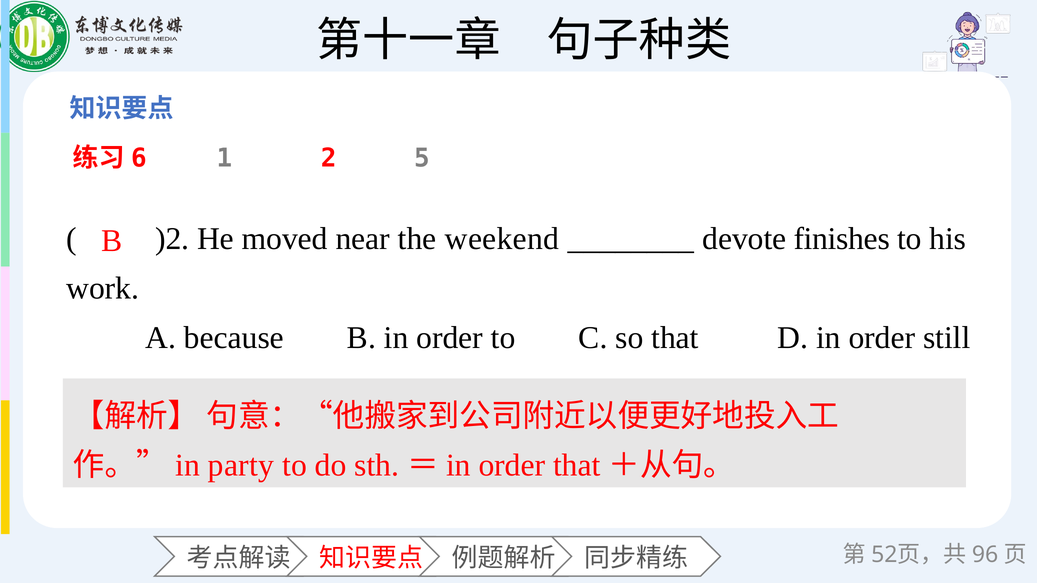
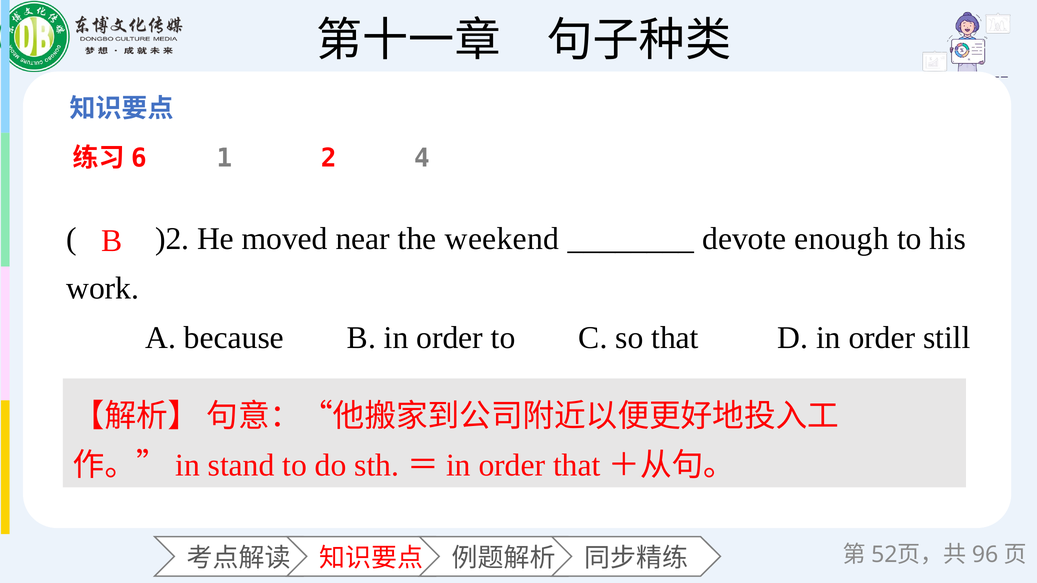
5: 5 -> 4 (422, 158)
finishes: finishes -> enough (842, 239)
party: party -> stand (241, 466)
